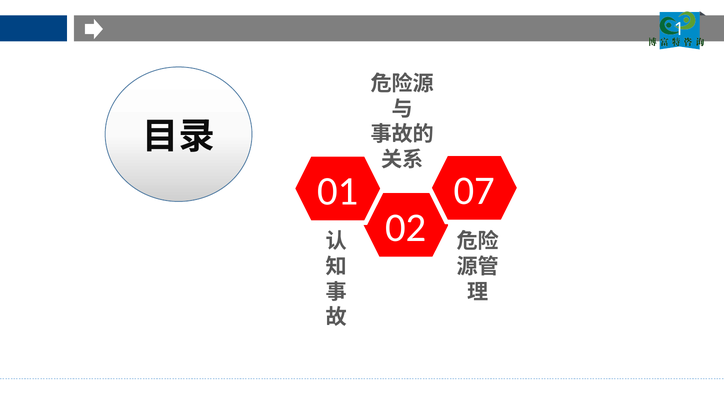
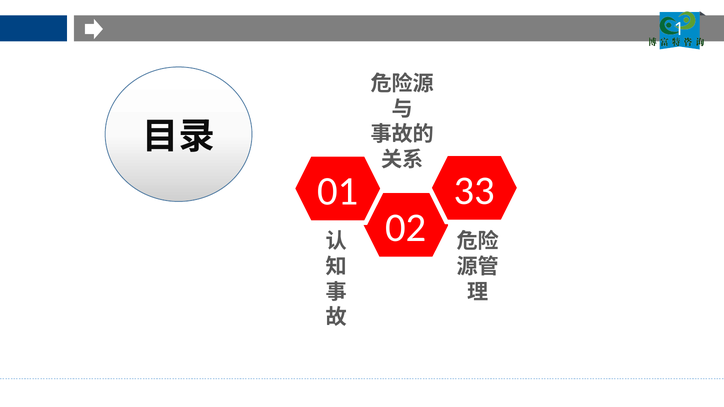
07: 07 -> 33 (474, 191)
